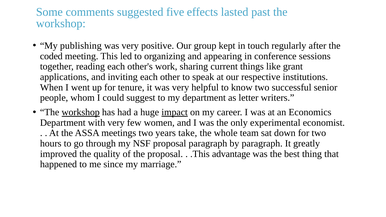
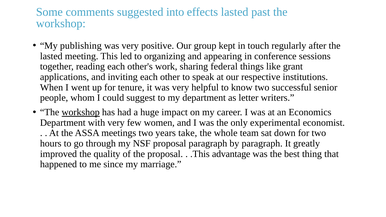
five: five -> into (175, 12)
coded: coded -> lasted (51, 56)
current: current -> federal (224, 67)
impact underline: present -> none (175, 112)
